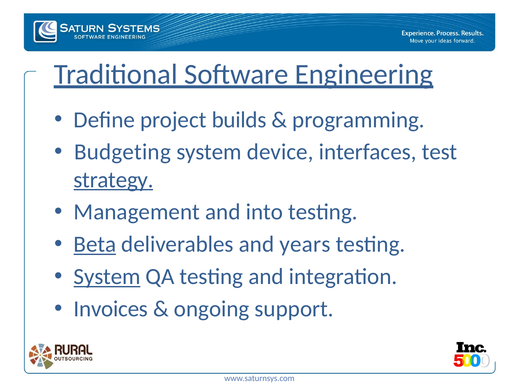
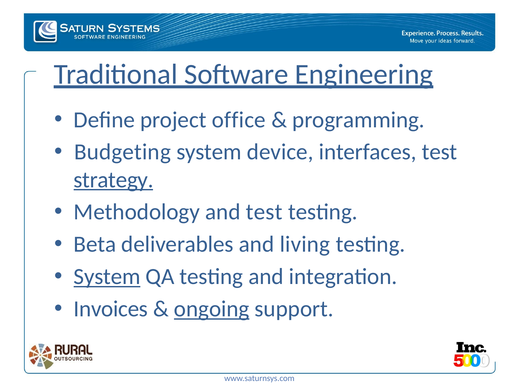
builds: builds -> office (239, 120)
Management: Management -> Methodology (137, 212)
and into: into -> test (264, 212)
Beta underline: present -> none (95, 245)
years: years -> living (305, 245)
ongoing underline: none -> present (212, 309)
